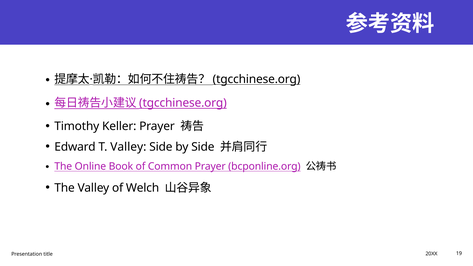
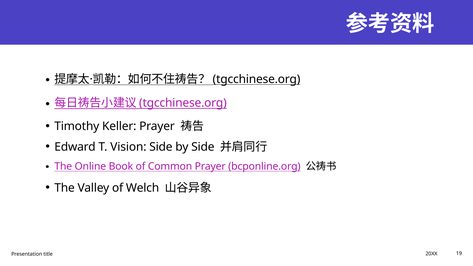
T Valley: Valley -> Vision (128, 147)
